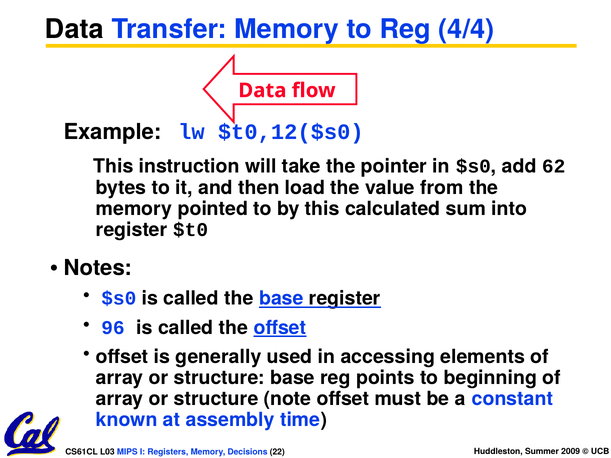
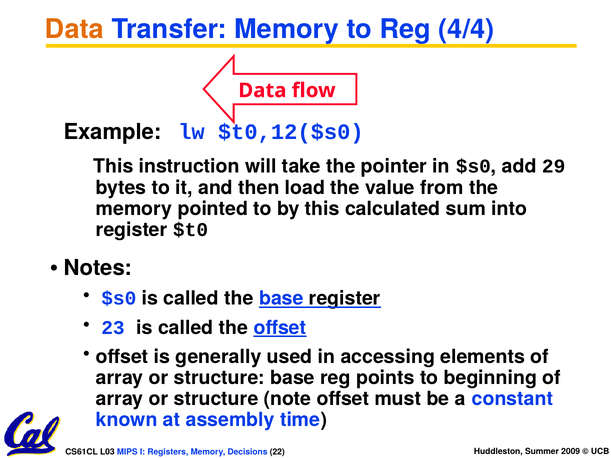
Data colour: black -> orange (74, 30)
62: 62 -> 29 (554, 166)
96: 96 -> 23 (113, 328)
